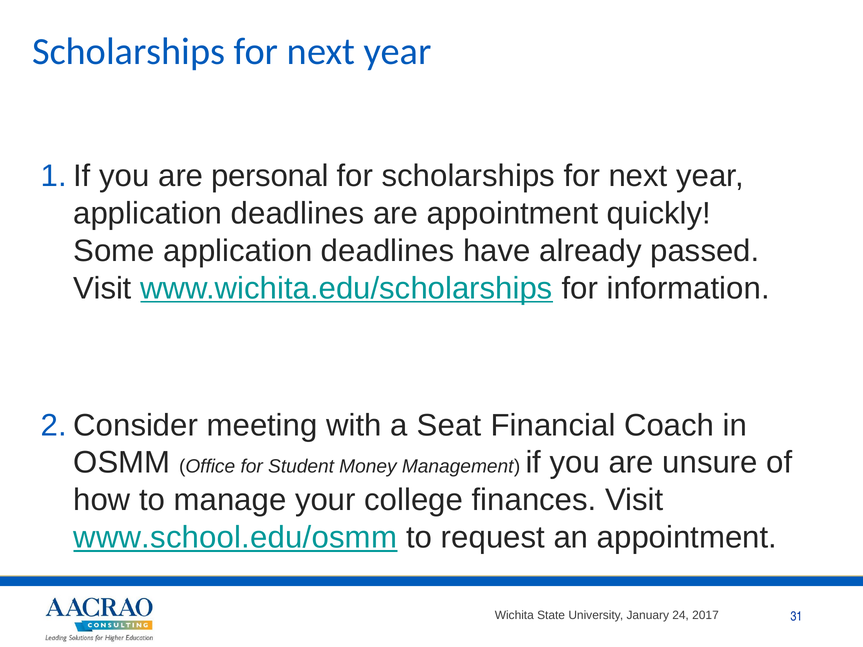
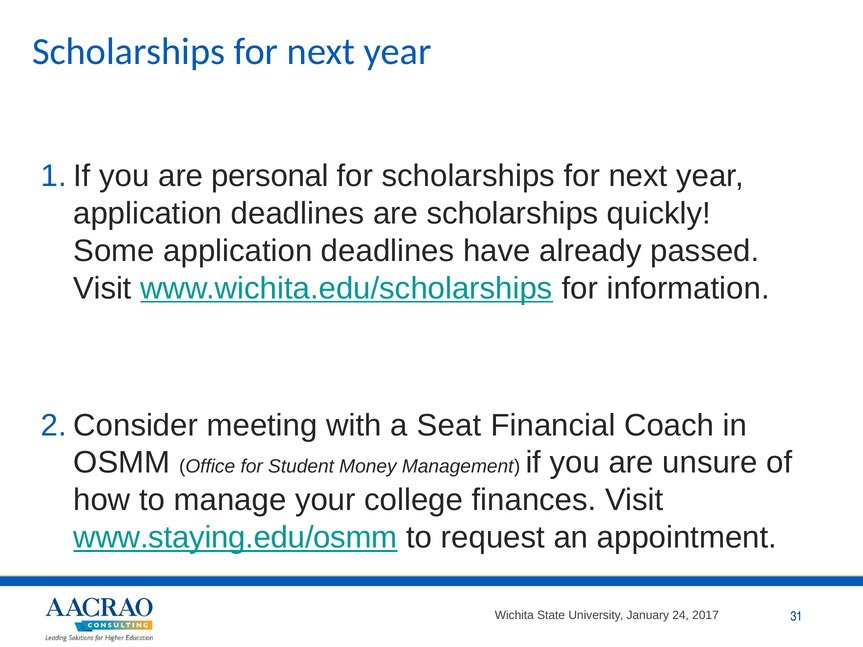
are appointment: appointment -> scholarships (513, 214)
www.school.edu/osmm: www.school.edu/osmm -> www.staying.edu/osmm (235, 538)
